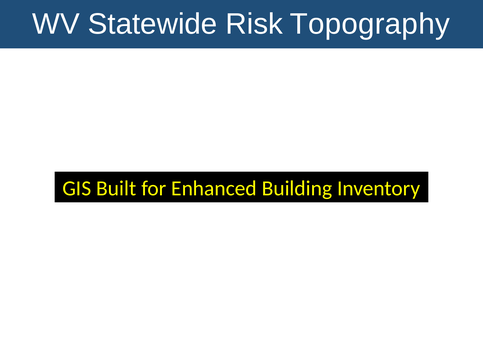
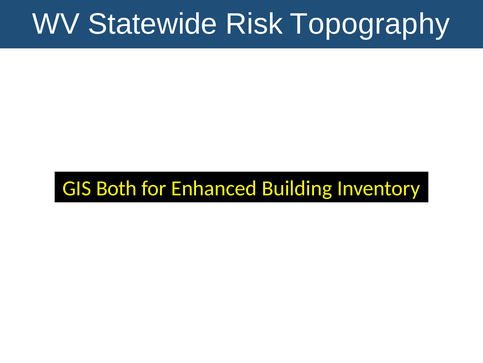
Built: Built -> Both (116, 188)
